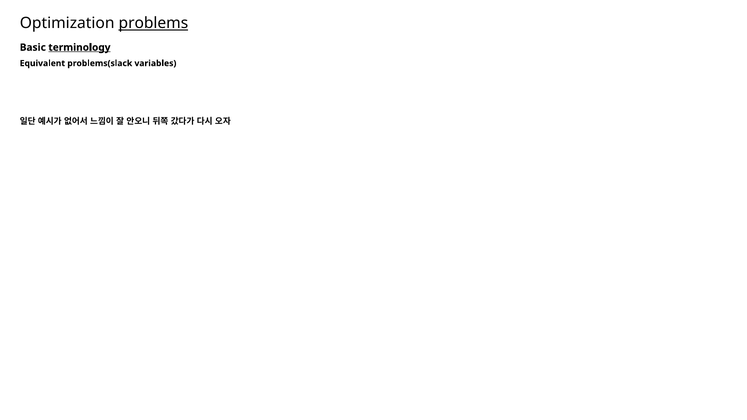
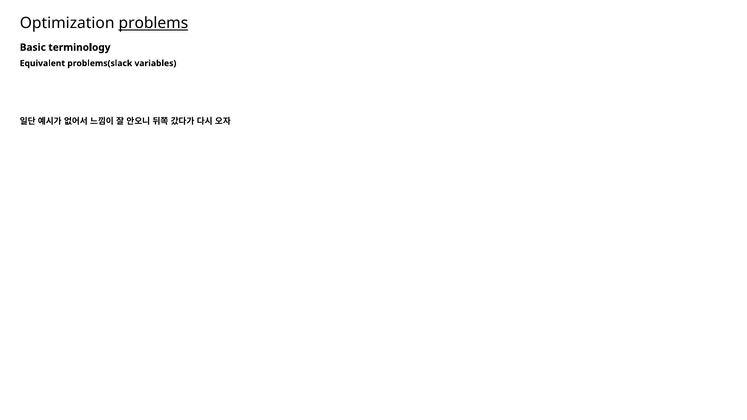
terminology underline: present -> none (79, 47)
